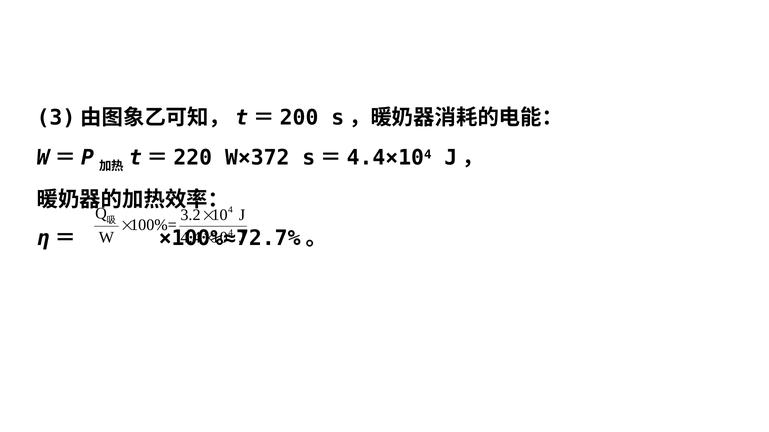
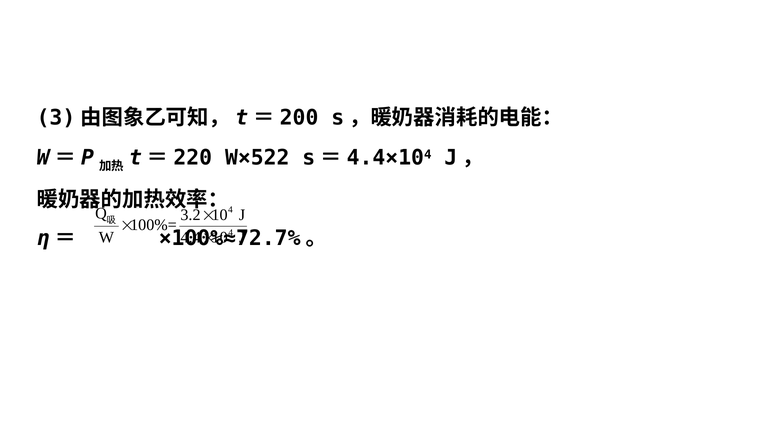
W×372: W×372 -> W×522 (257, 158)
